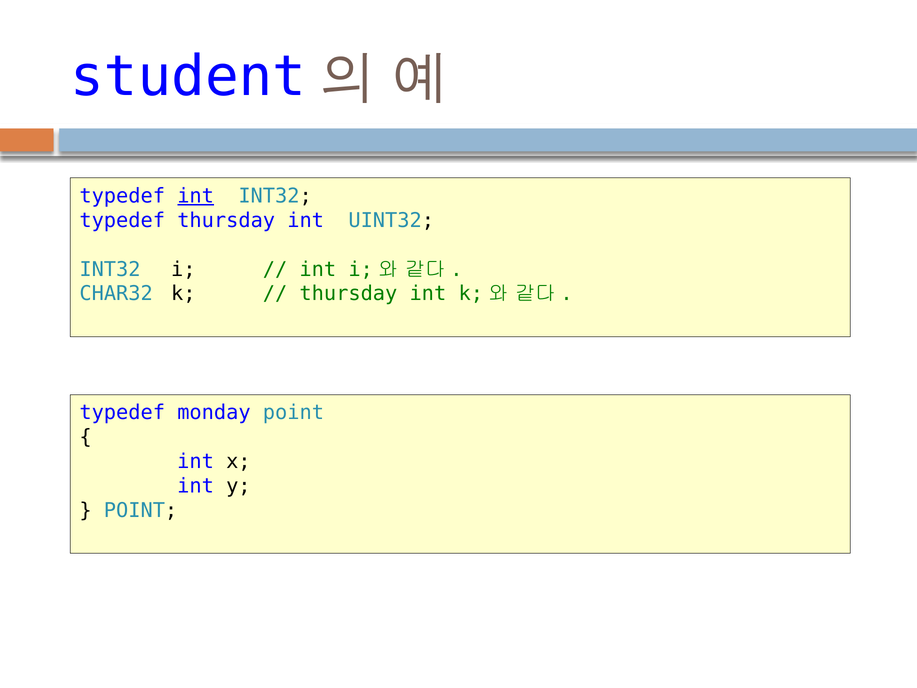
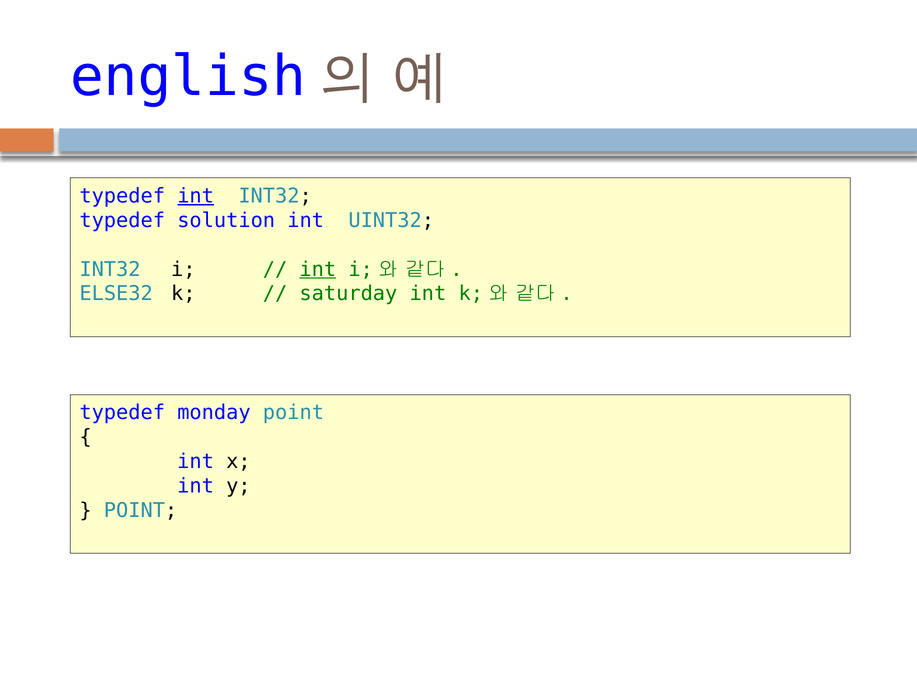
student: student -> english (188, 76)
typedef thursday: thursday -> solution (226, 220)
int underline: none -> present (318, 269)
CHAR32: CHAR32 -> ELSE32 (116, 294)
thursday: thursday -> saturday (348, 294)
